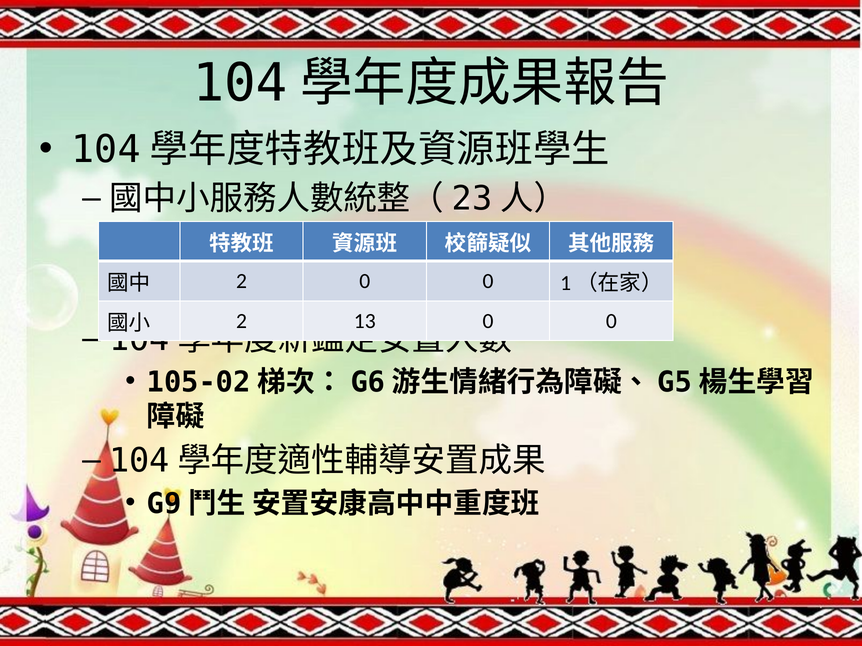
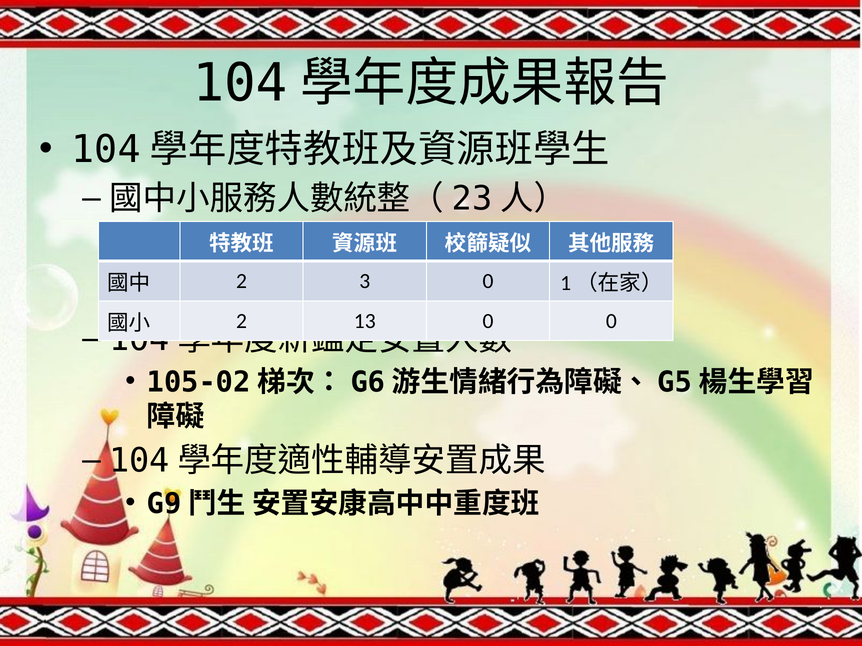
2 0: 0 -> 3 (365, 281)
